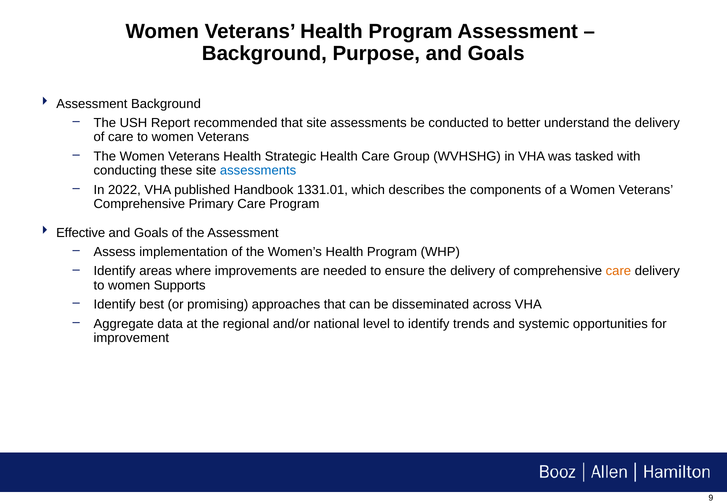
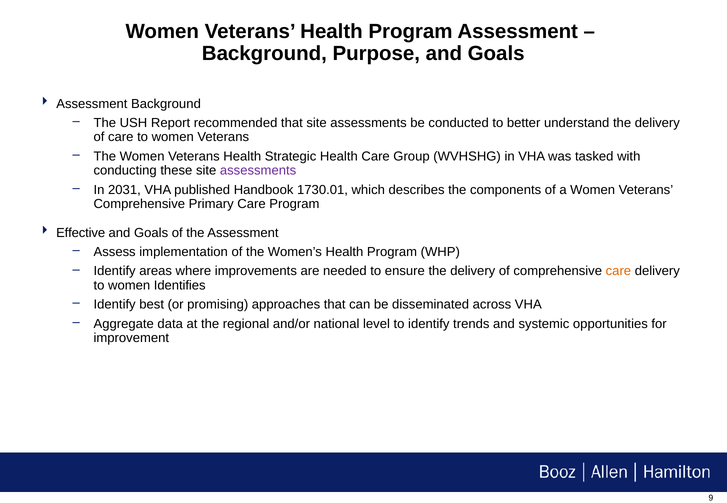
assessments colour: blue -> purple (258, 171)
2022: 2022 -> 2031 (124, 190)
1331.01: 1331.01 -> 1730.01 (323, 190)
Supports: Supports -> Identifies (180, 286)
